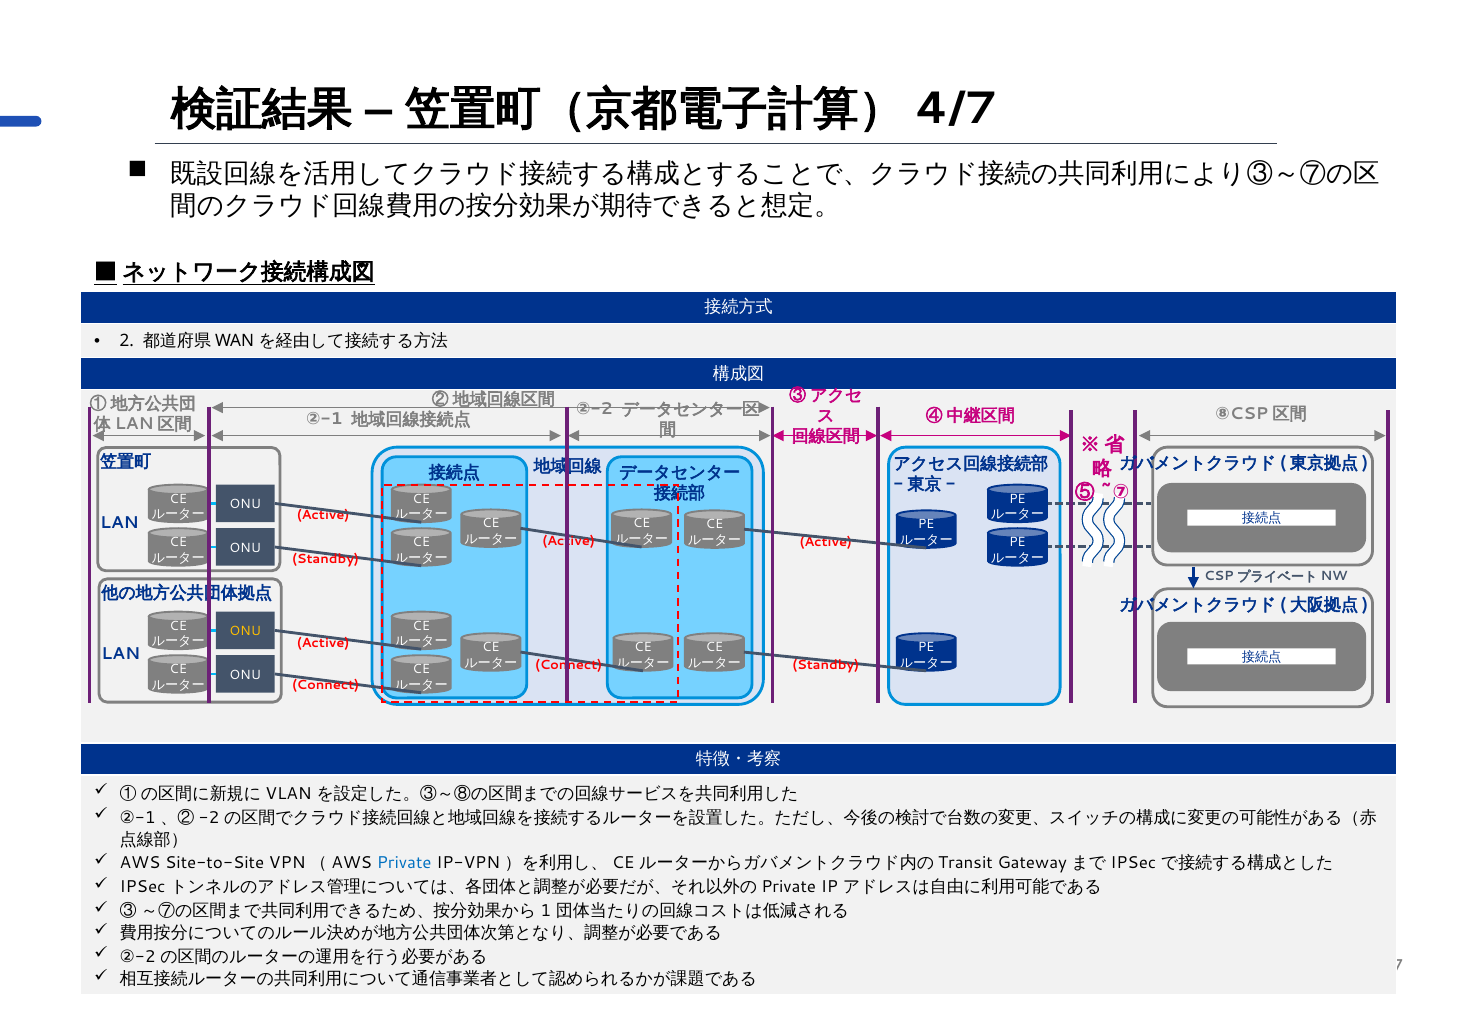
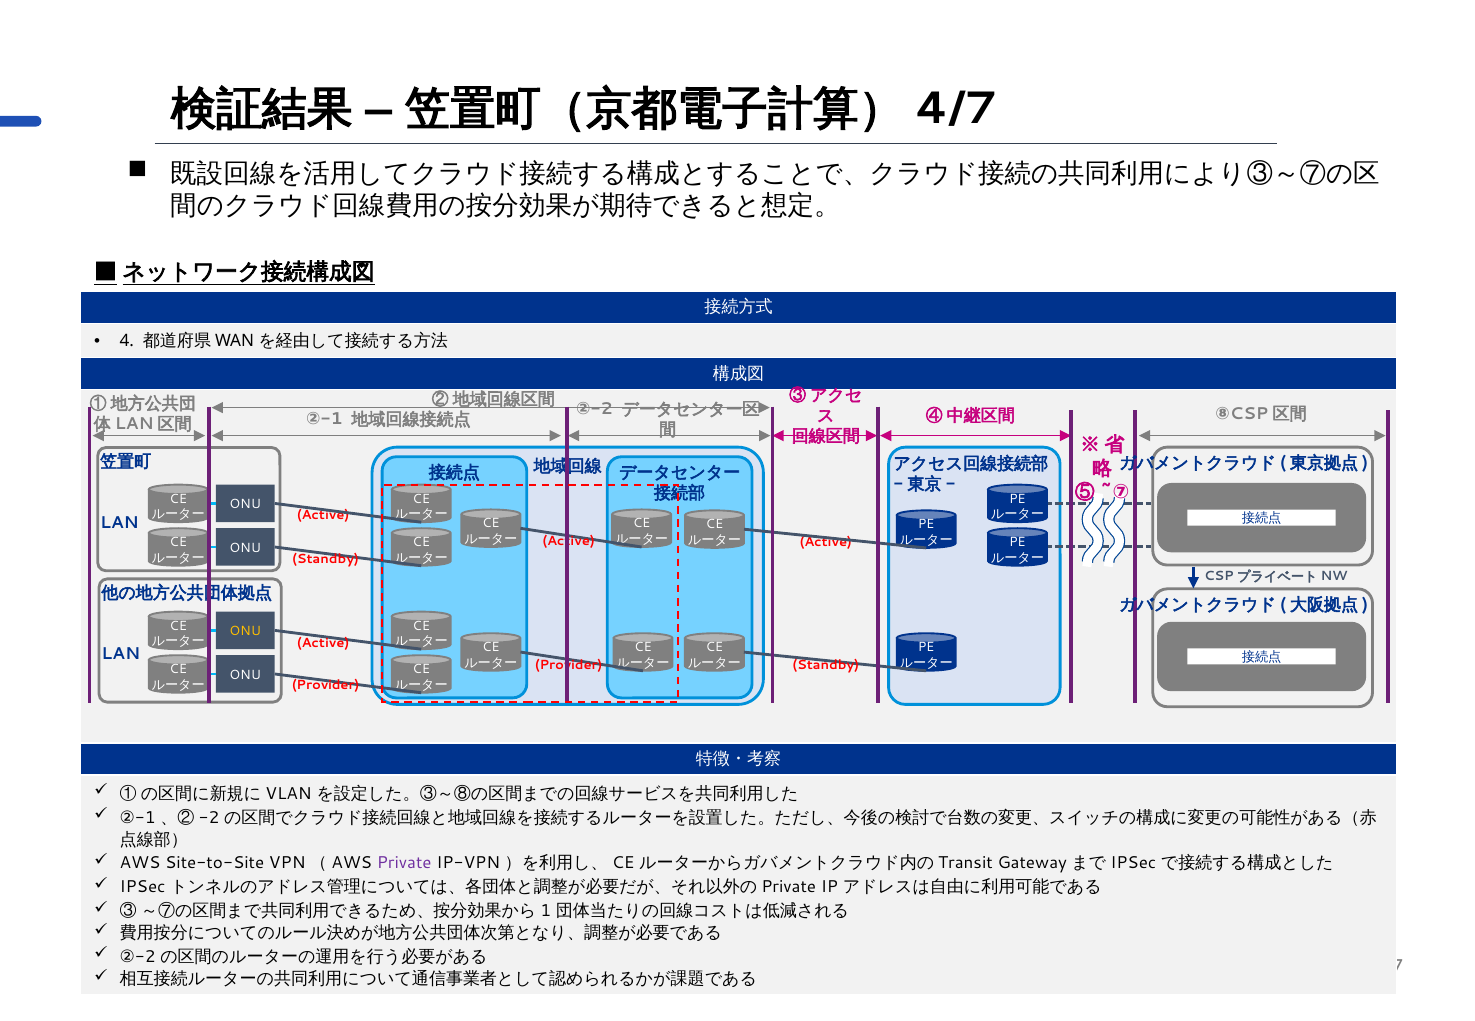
2: 2 -> 4 (127, 341)
Connect: Connect -> Provider (569, 665)
Connect: Connect -> Provider (326, 685)
Private colour: blue -> purple (404, 863)
